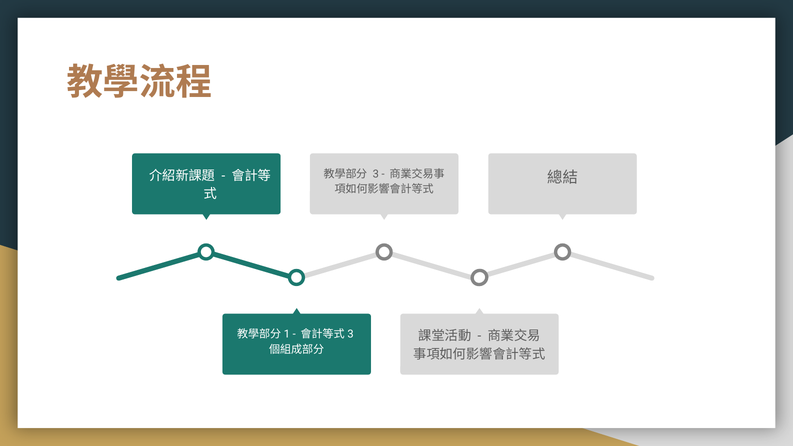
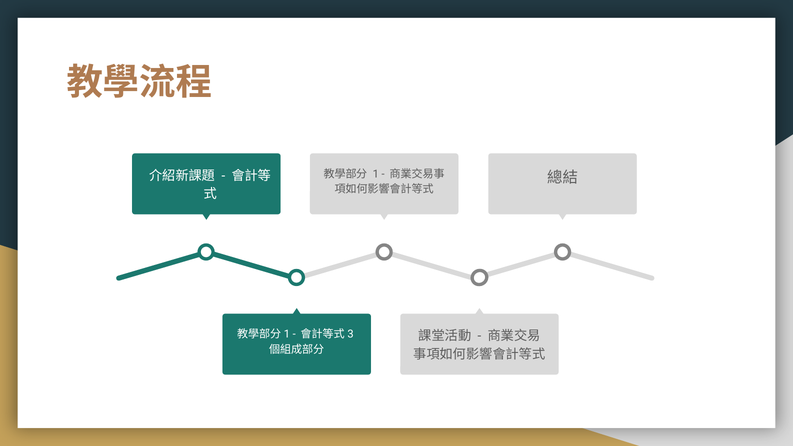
3: 3 -> 1 (376, 174)
